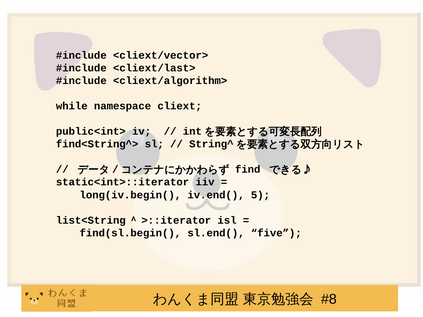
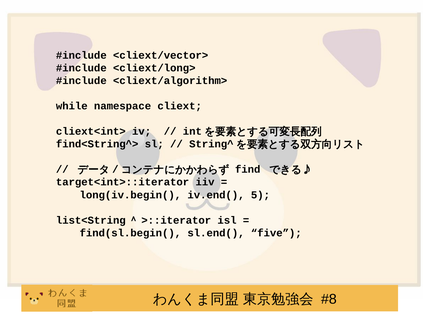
<cliext/last>: <cliext/last> -> <cliext/long> (154, 68)
public<int>: public<int> -> cliext<int> (91, 132)
static<int>::iterator: static<int>::iterator -> target<int>::iterator (123, 182)
